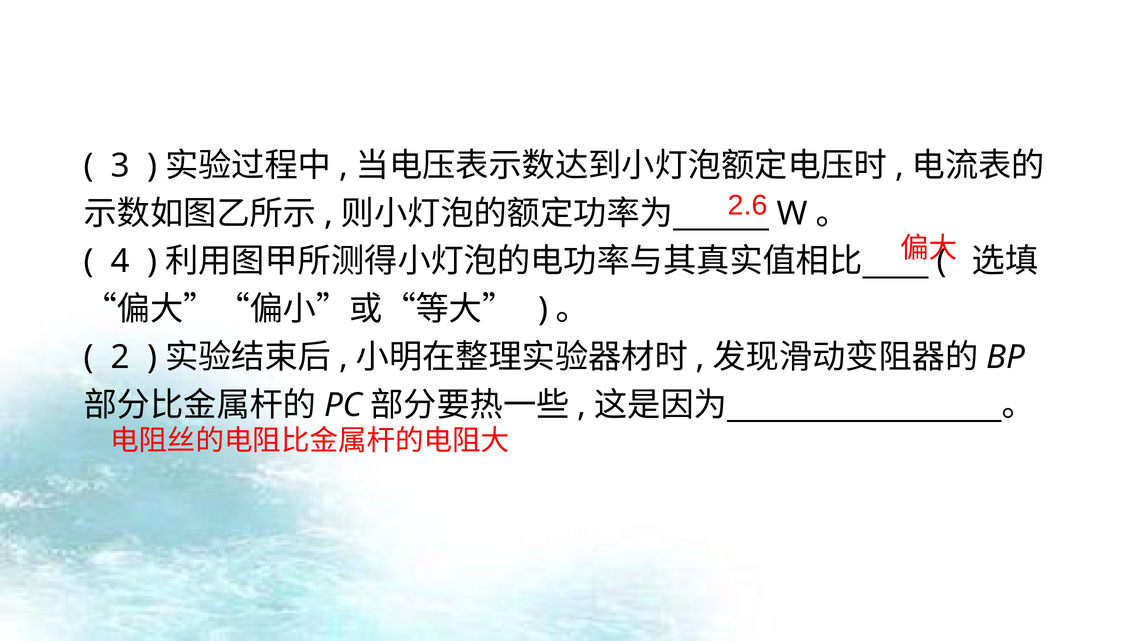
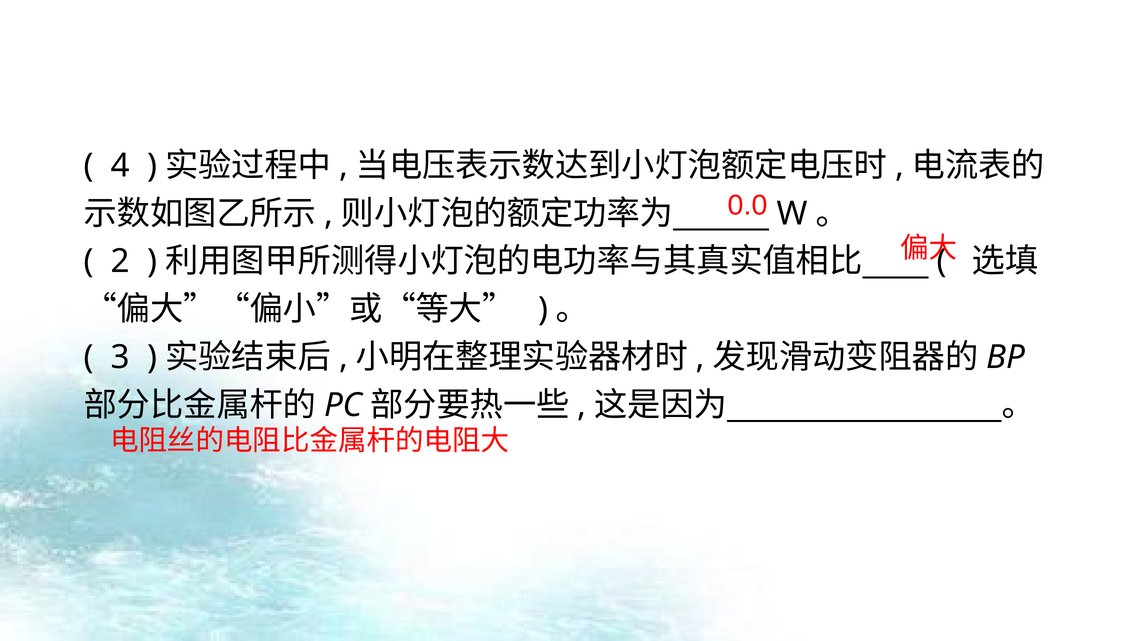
3: 3 -> 4 (120, 166)
2.6: 2.6 -> 0.0 (748, 205)
4: 4 -> 2 (120, 262)
2: 2 -> 3 (120, 357)
